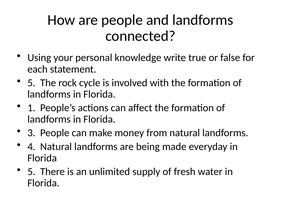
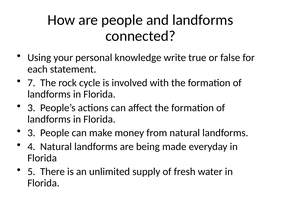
5: 5 -> 7 (31, 83)
1: 1 -> 3 (31, 108)
